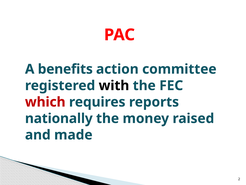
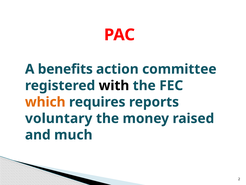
which colour: red -> orange (45, 102)
nationally: nationally -> voluntary (59, 118)
made: made -> much (73, 135)
